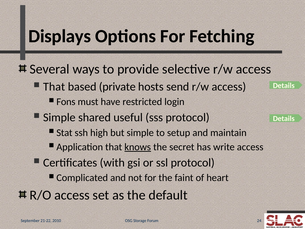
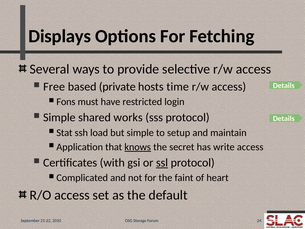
That: That -> Free (54, 87)
send: send -> time (178, 87)
useful: useful -> works (128, 117)
high: high -> load (99, 133)
ssl underline: none -> present (162, 163)
